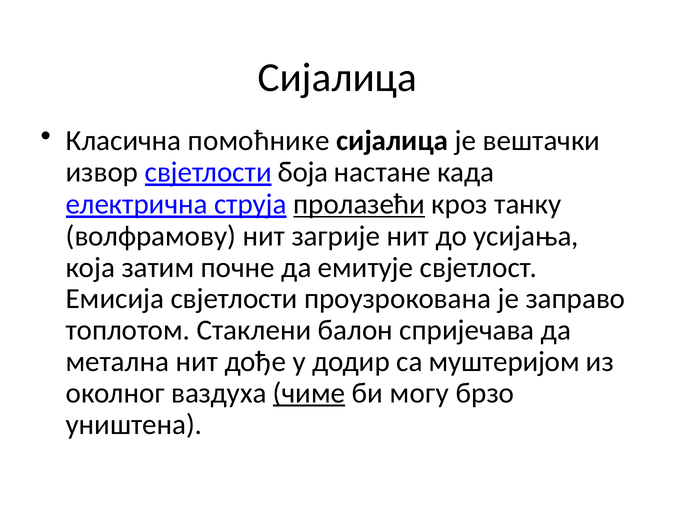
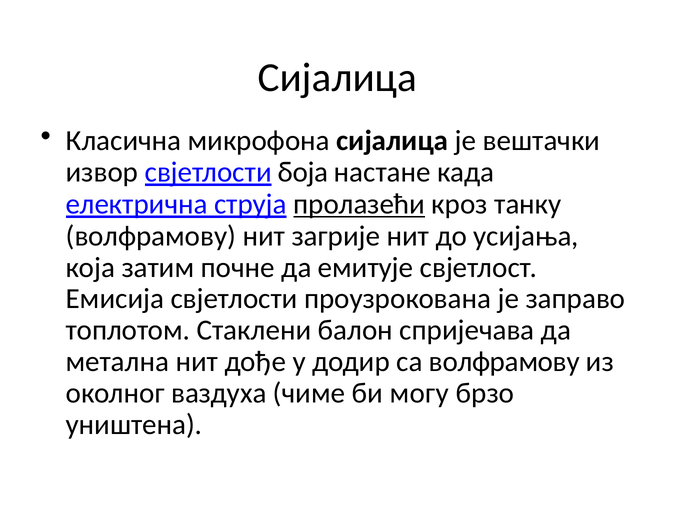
помоћнике: помоћнике -> микрофона (259, 141)
са муштеријом: муштеријом -> волфрамову (504, 362)
чиме underline: present -> none (309, 393)
